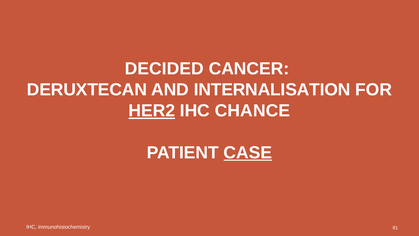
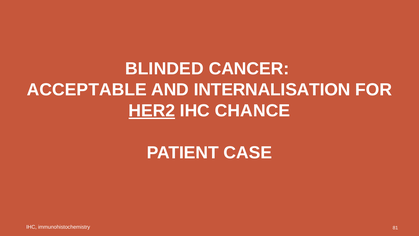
DECIDED: DECIDED -> BLINDED (164, 69)
DERUXTECAN: DERUXTECAN -> ACCEPTABLE (87, 90)
CASE underline: present -> none (248, 153)
